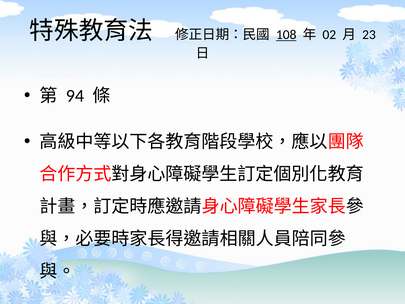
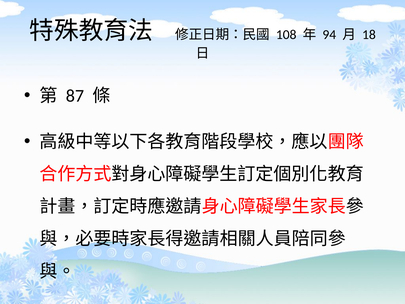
108 underline: present -> none (286, 35)
02: 02 -> 94 (329, 35)
23: 23 -> 18 (369, 35)
94: 94 -> 87 (75, 96)
